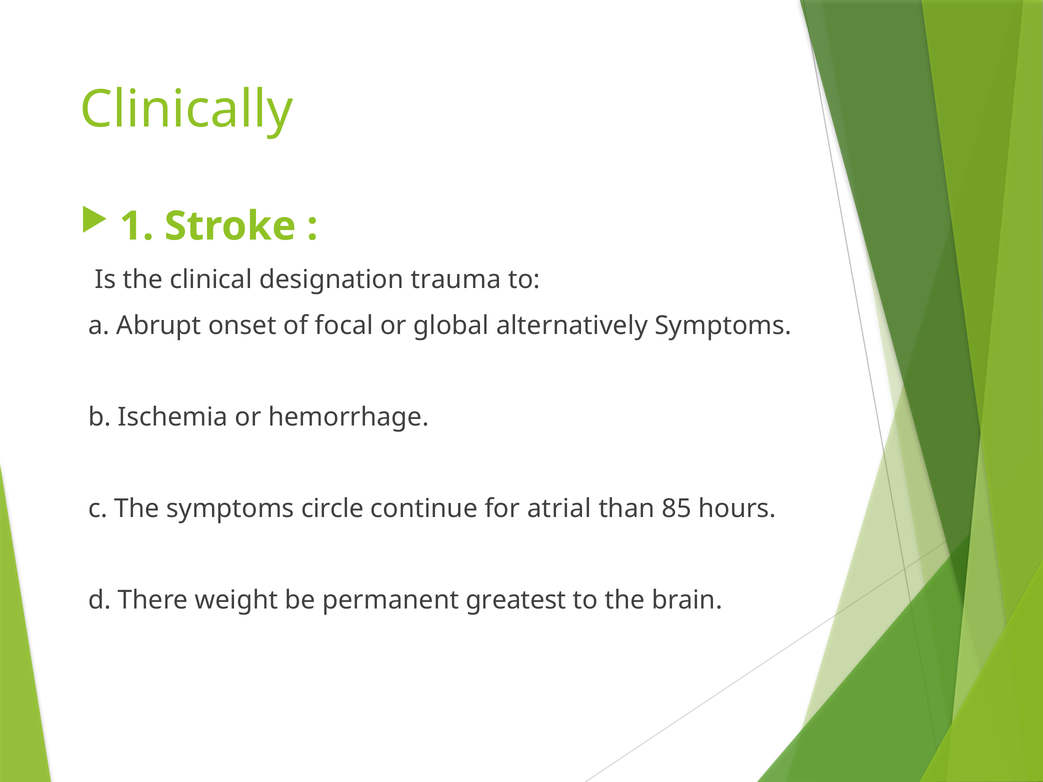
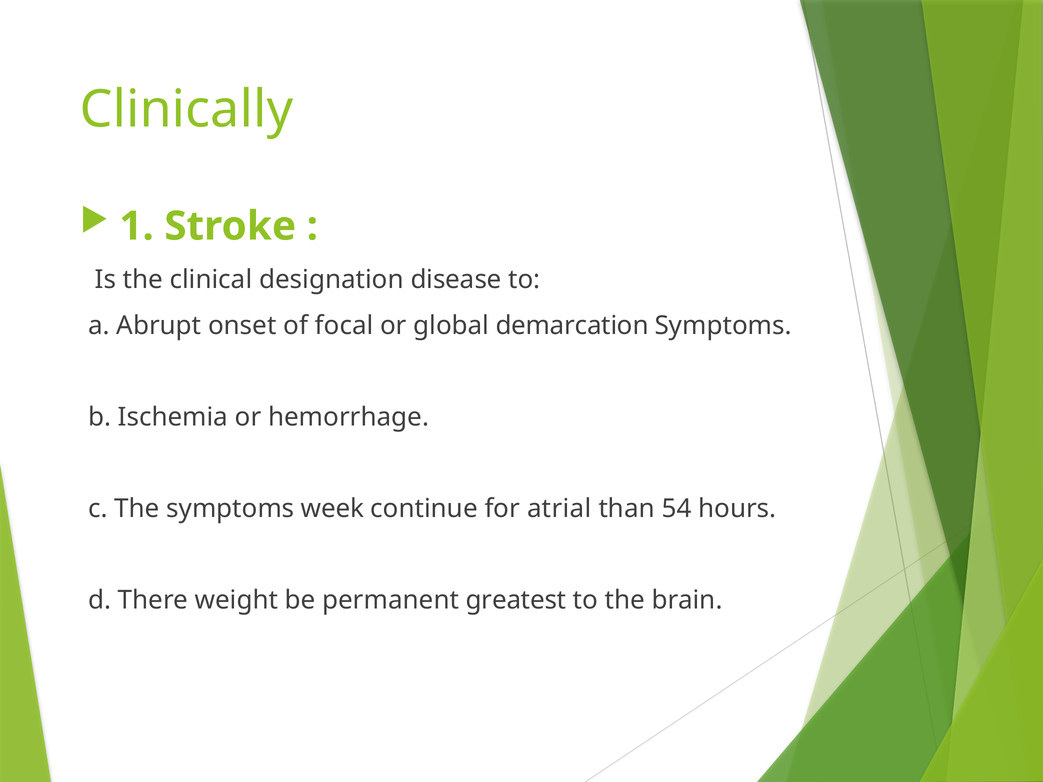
trauma: trauma -> disease (456, 280)
alternatively: alternatively -> demarcation (572, 326)
circle: circle -> week (332, 509)
85: 85 -> 54 (677, 509)
